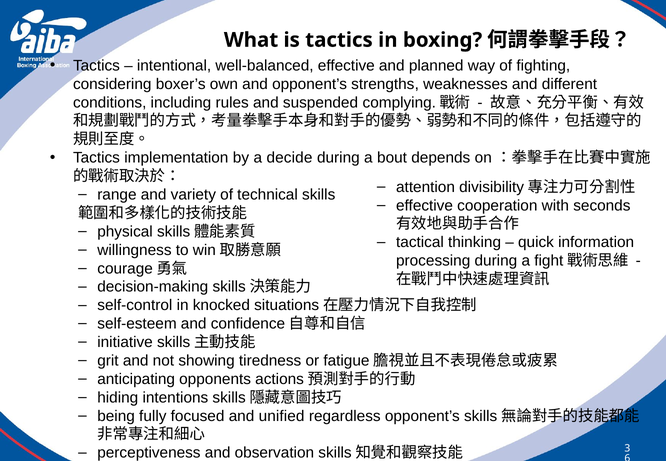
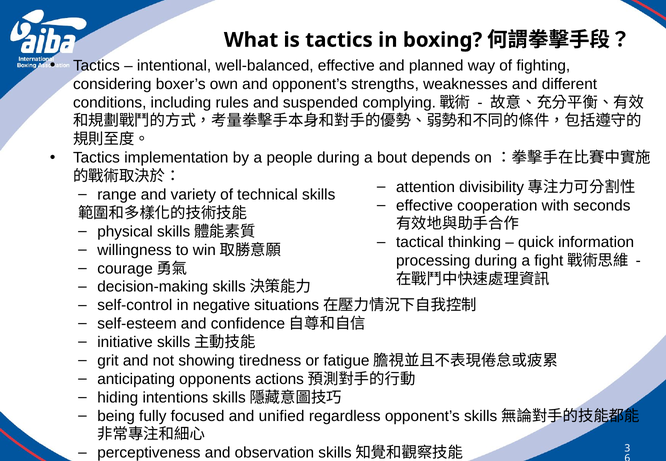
decide: decide -> people (290, 158)
knocked: knocked -> negative (221, 305)
